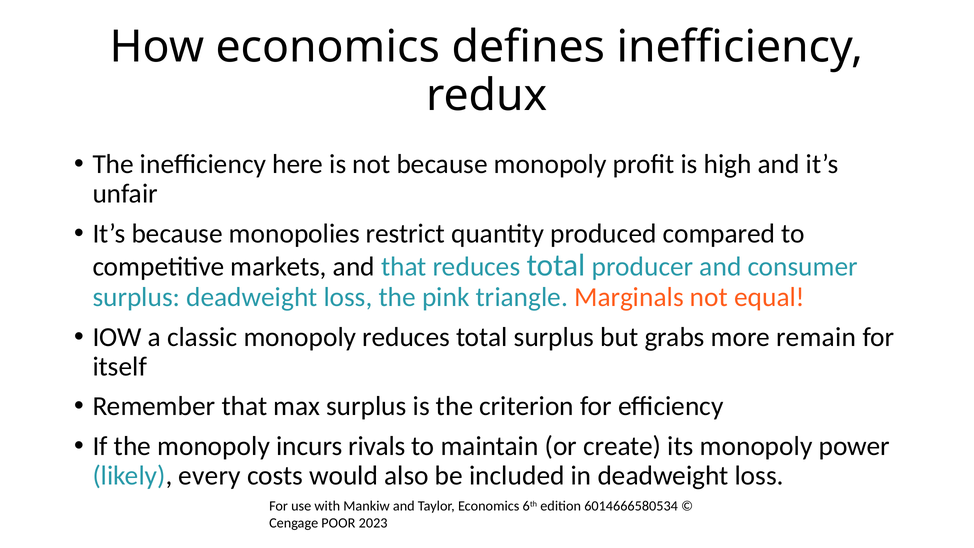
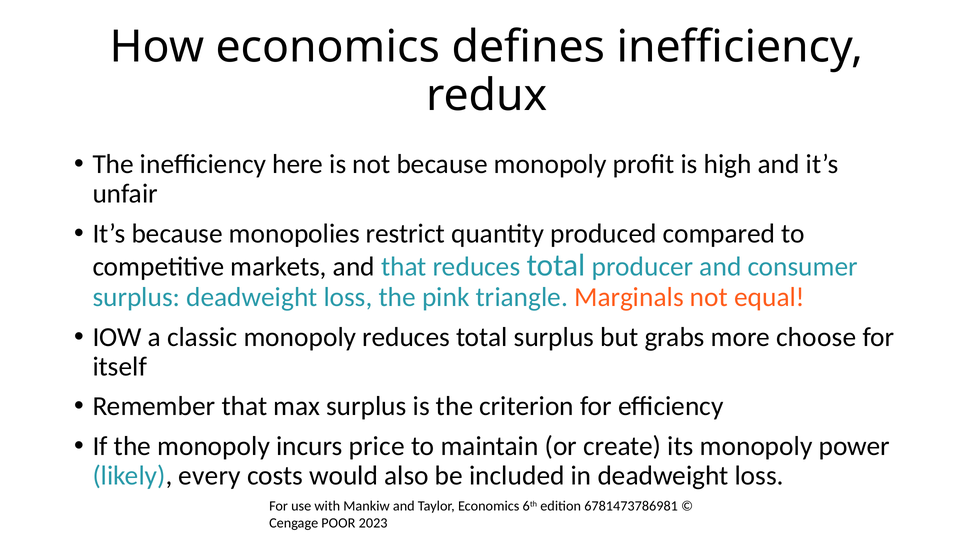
remain: remain -> choose (816, 337)
rivals: rivals -> price (377, 446)
6014666580534: 6014666580534 -> 6781473786981 (631, 506)
